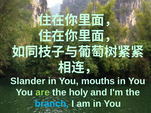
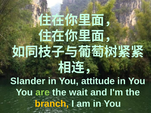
mouths: mouths -> attitude (98, 81)
holy: holy -> wait (78, 93)
branch colour: light blue -> yellow (52, 104)
